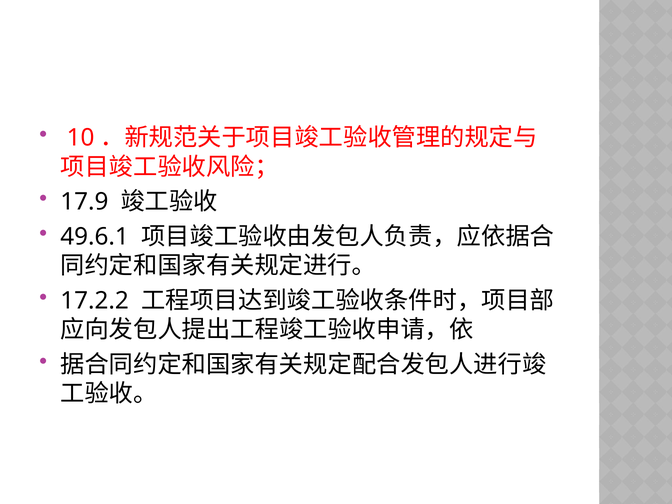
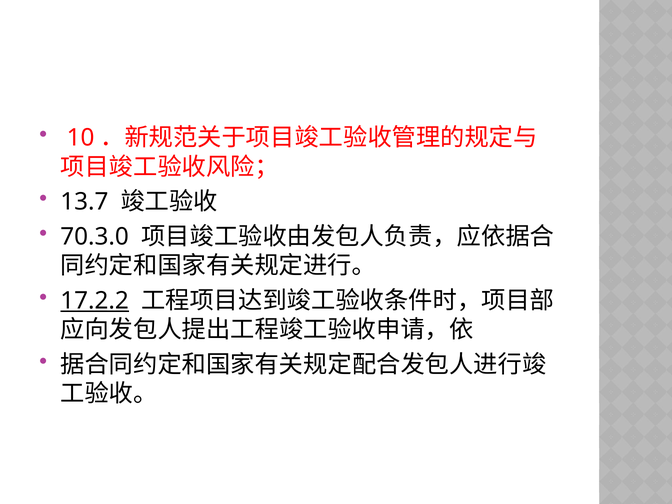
17.9: 17.9 -> 13.7 (84, 202)
49.6.1: 49.6.1 -> 70.3.0 (95, 237)
17.2.2 underline: none -> present (95, 301)
